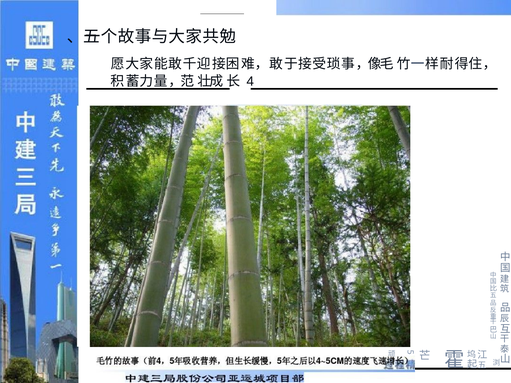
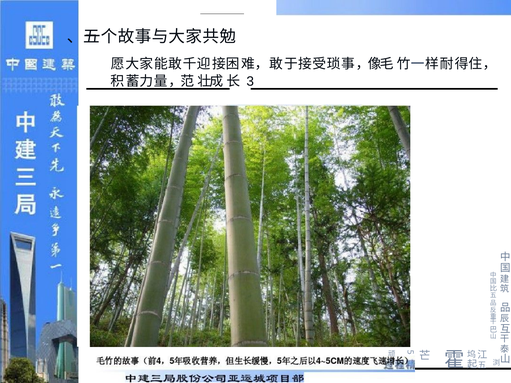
4: 4 -> 3 (250, 81)
